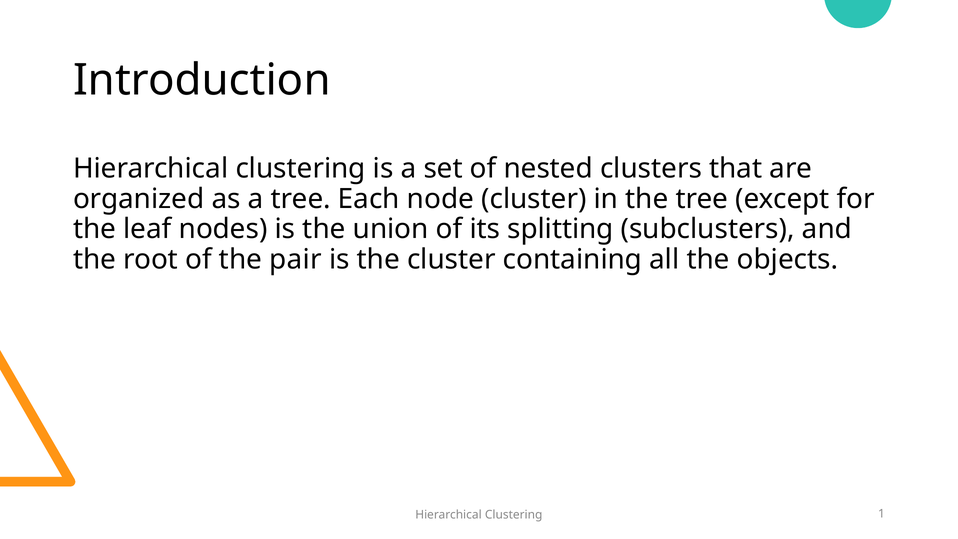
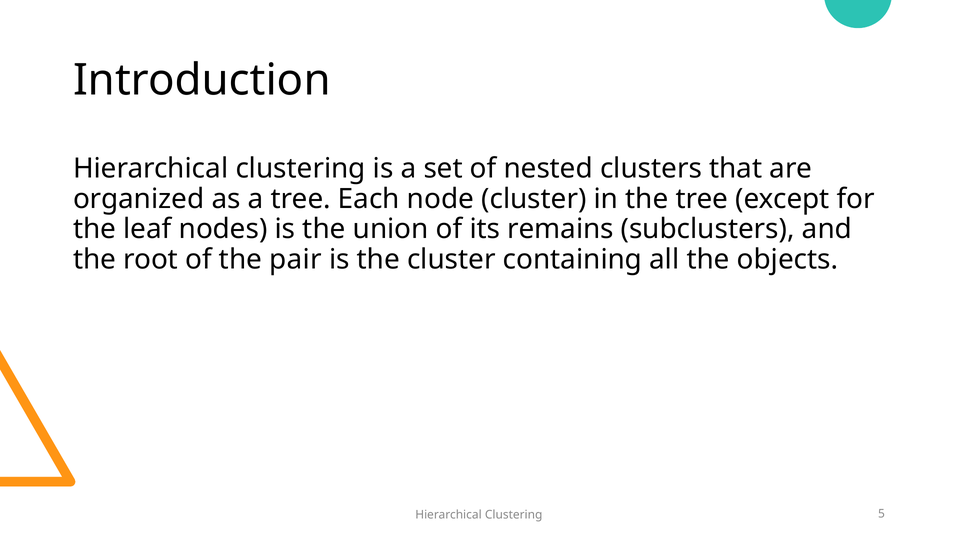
splitting: splitting -> remains (560, 229)
1: 1 -> 5 (882, 514)
